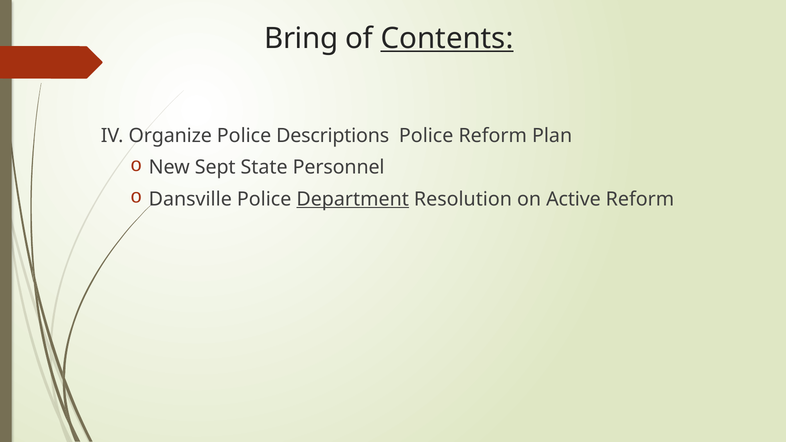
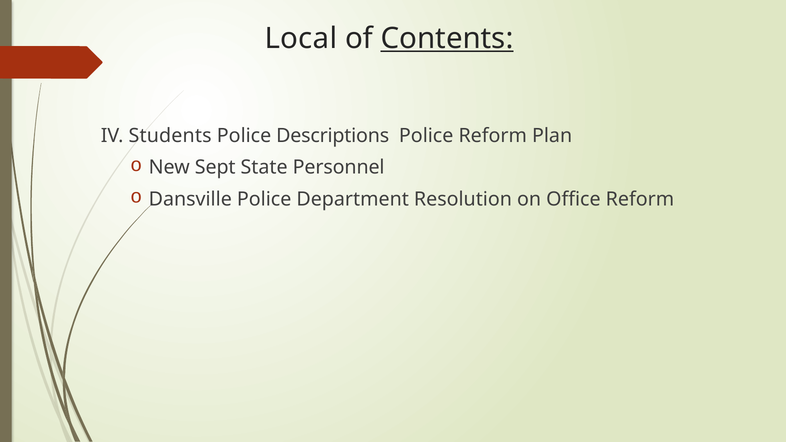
Bring: Bring -> Local (301, 39)
Organize: Organize -> Students (170, 136)
Department underline: present -> none (353, 199)
Active: Active -> Office (573, 199)
